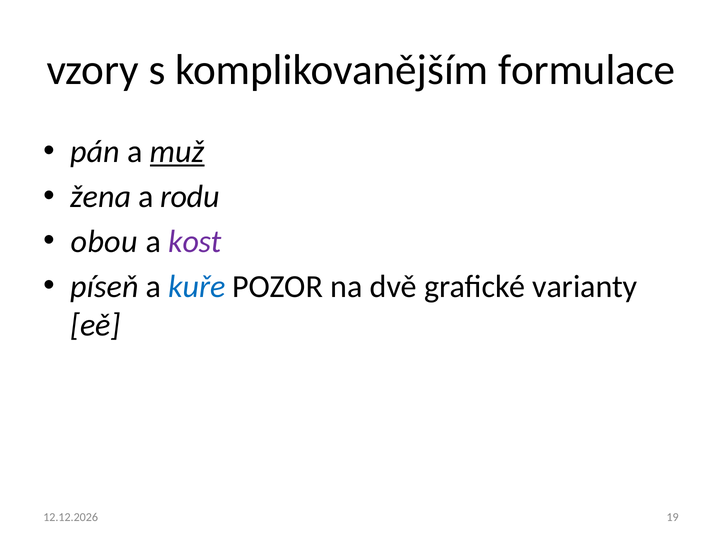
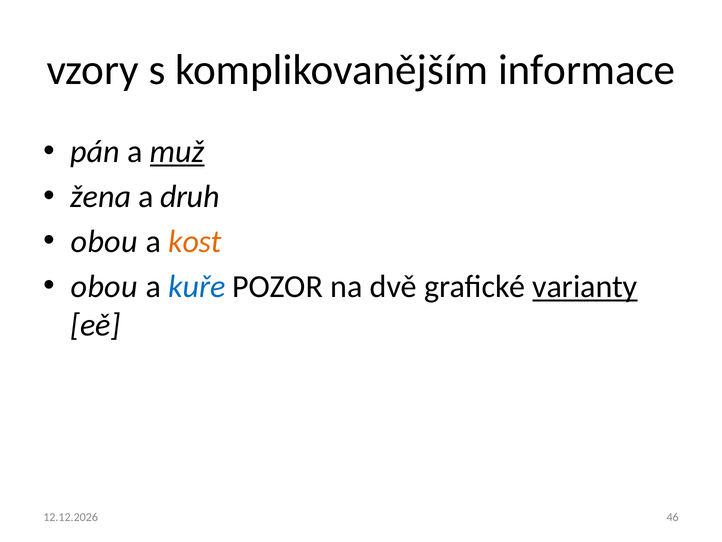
formulace: formulace -> informace (587, 70)
rodu: rodu -> druh (190, 196)
kost colour: purple -> orange (195, 241)
píseň: píseň -> obou (104, 286)
varianty underline: none -> present (585, 286)
19: 19 -> 46 (673, 517)
